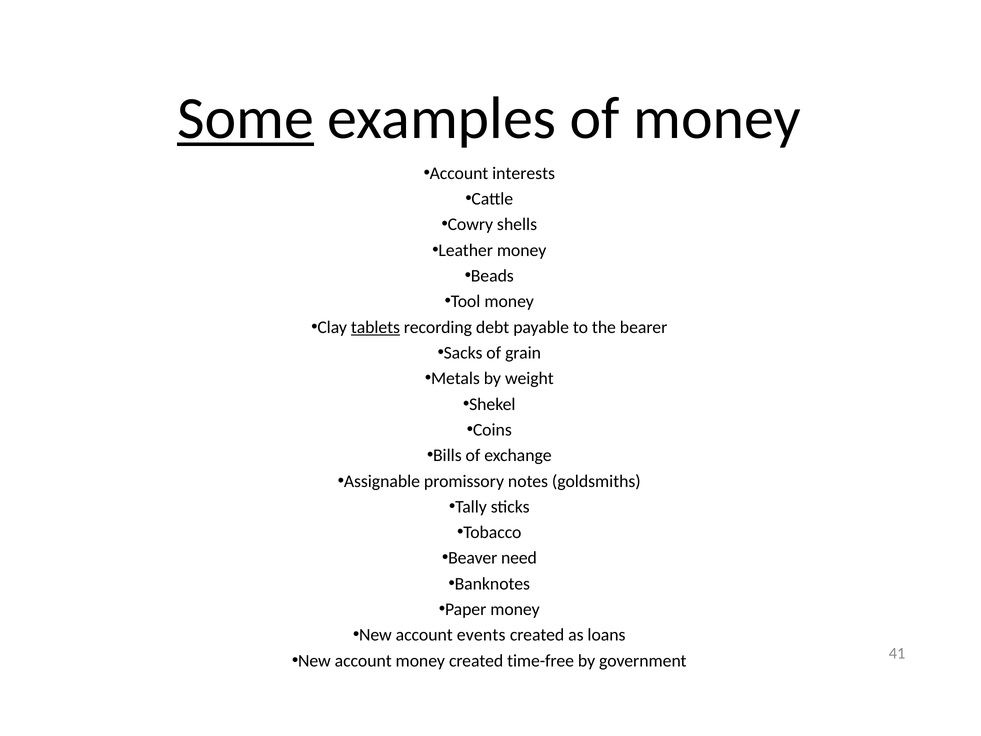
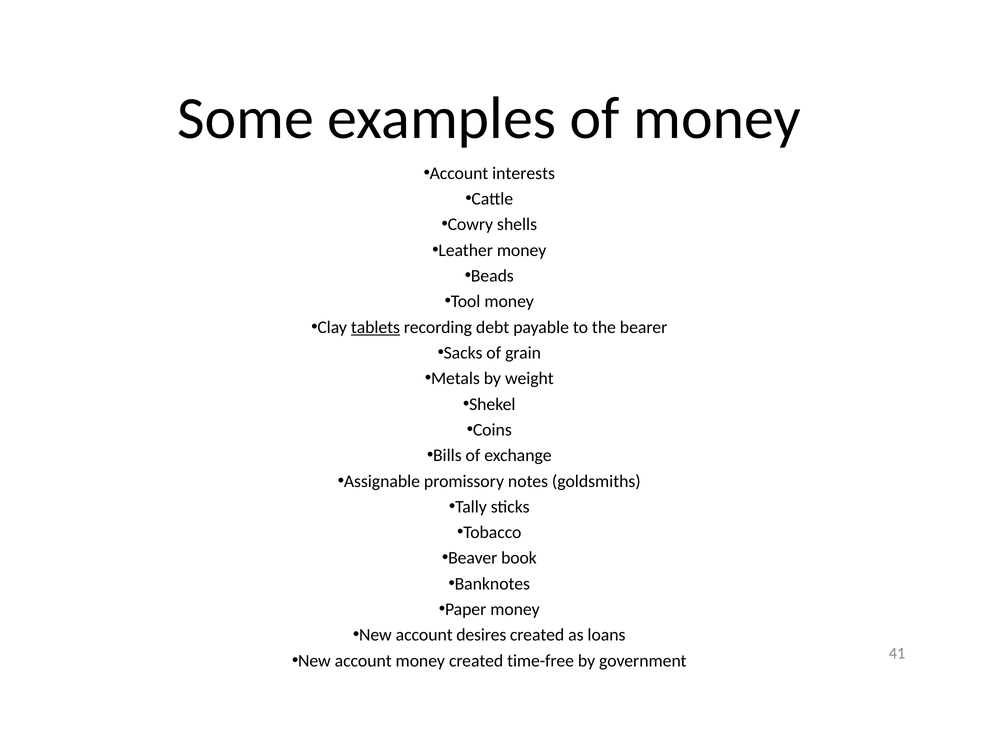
Some underline: present -> none (246, 118)
need: need -> book (519, 558)
events: events -> desires (481, 635)
